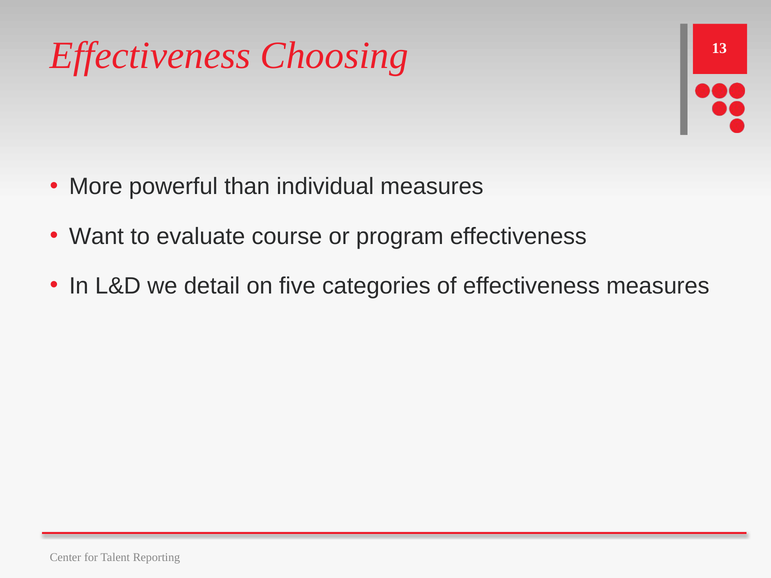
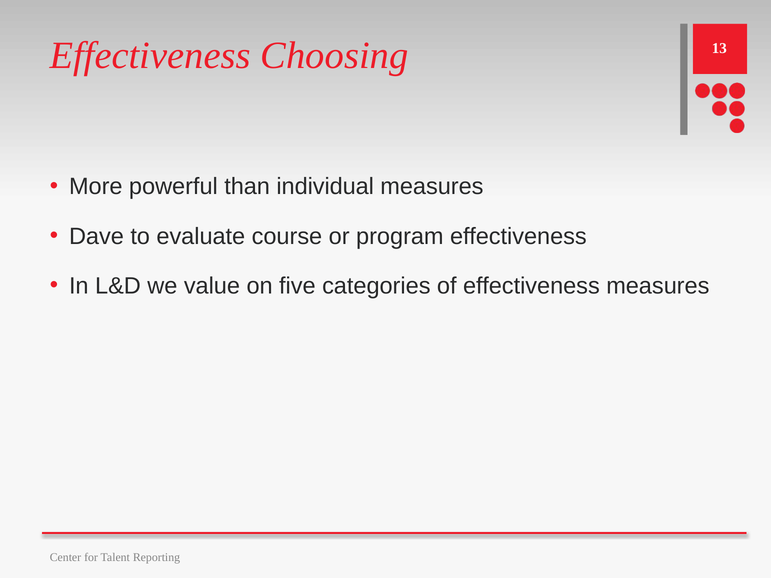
Want: Want -> Dave (96, 236)
detail: detail -> value (212, 286)
